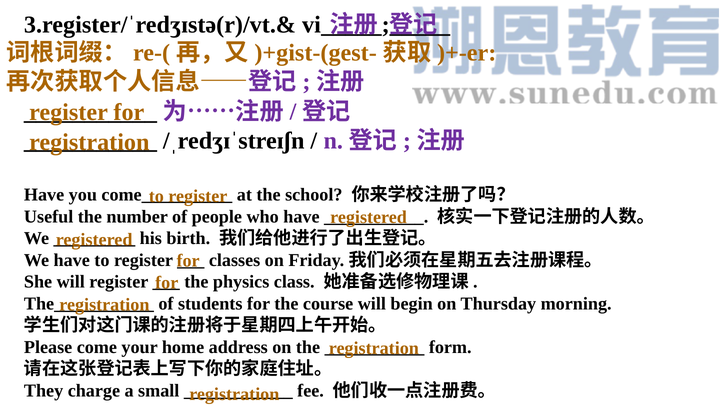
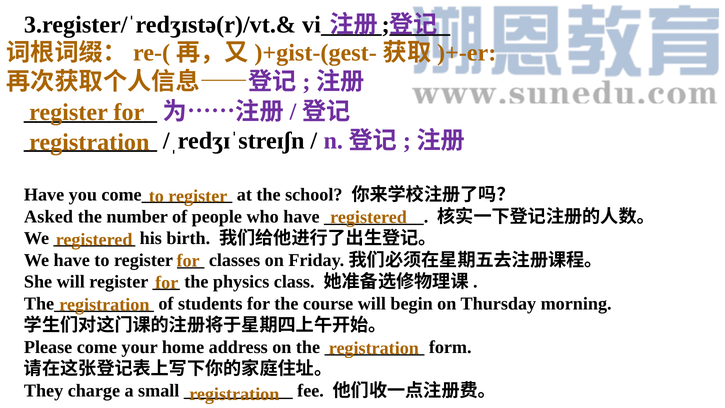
Useful: Useful -> Asked (49, 217)
